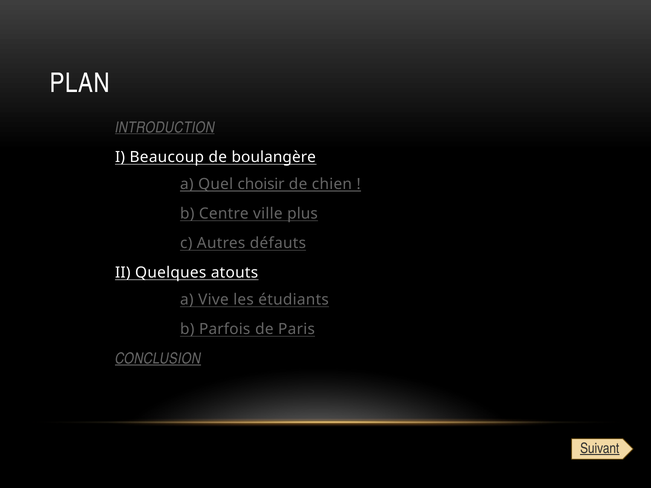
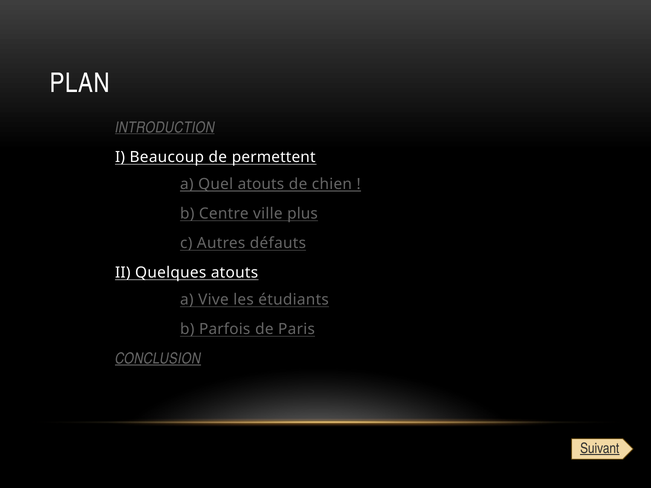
boulangère: boulangère -> permettent (274, 157)
Quel choisir: choisir -> atouts (261, 184)
